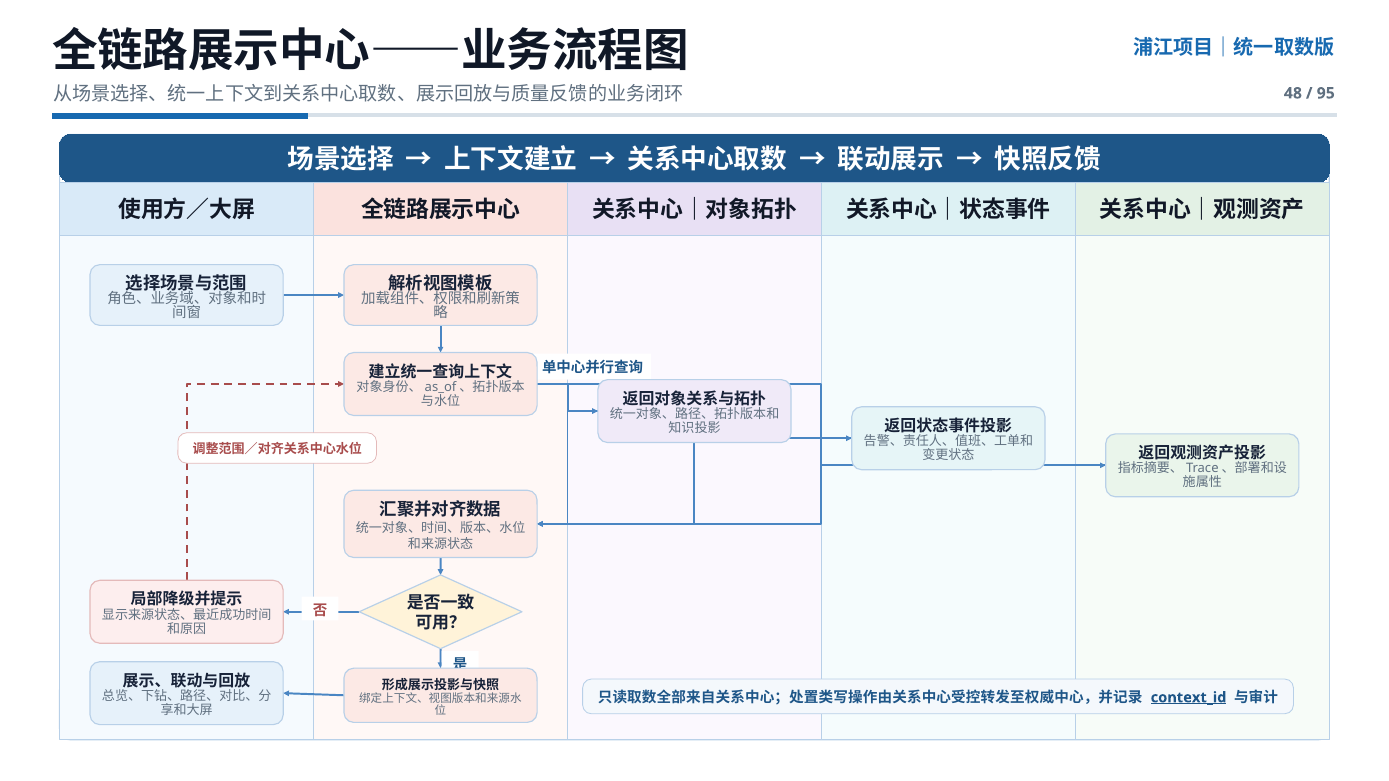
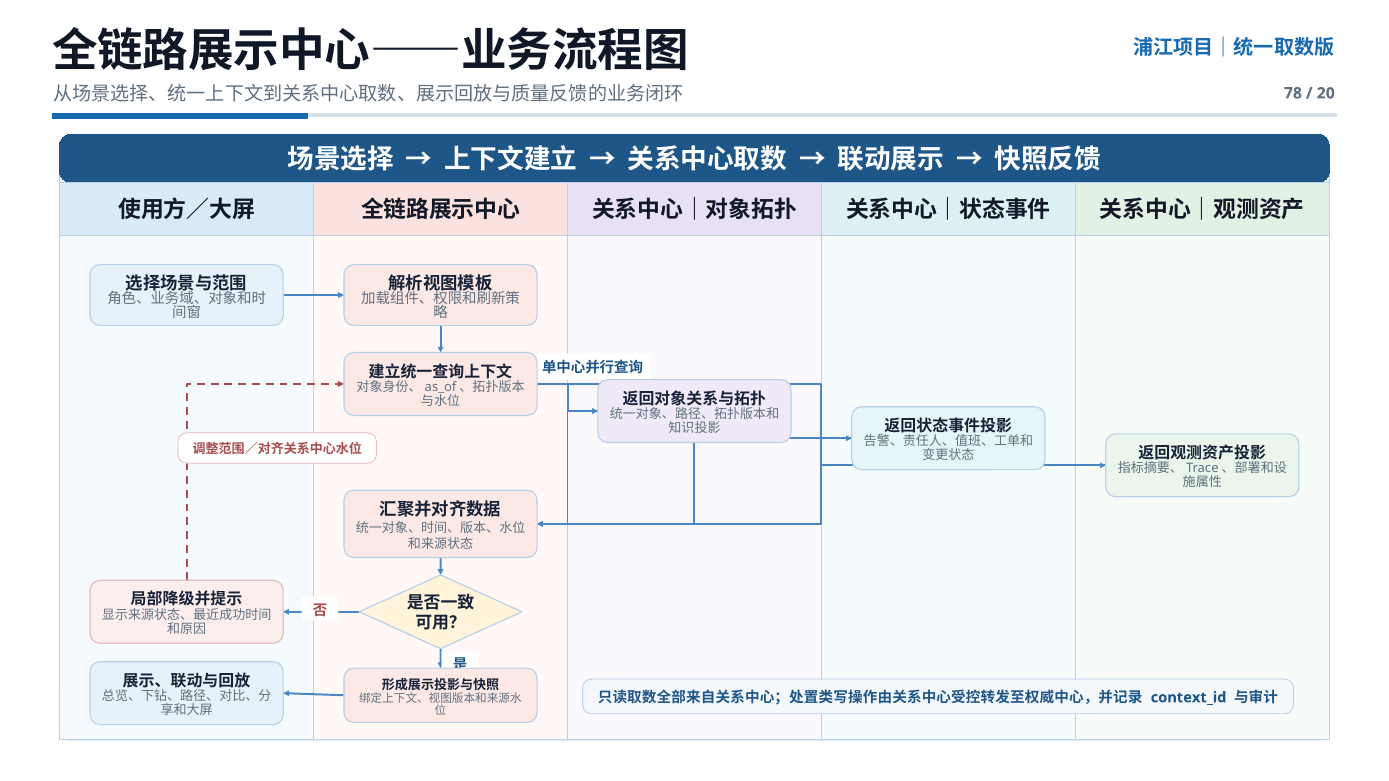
48: 48 -> 78 (1293, 93)
95: 95 -> 20 (1326, 93)
context_id underline: present -> none (1189, 698)
